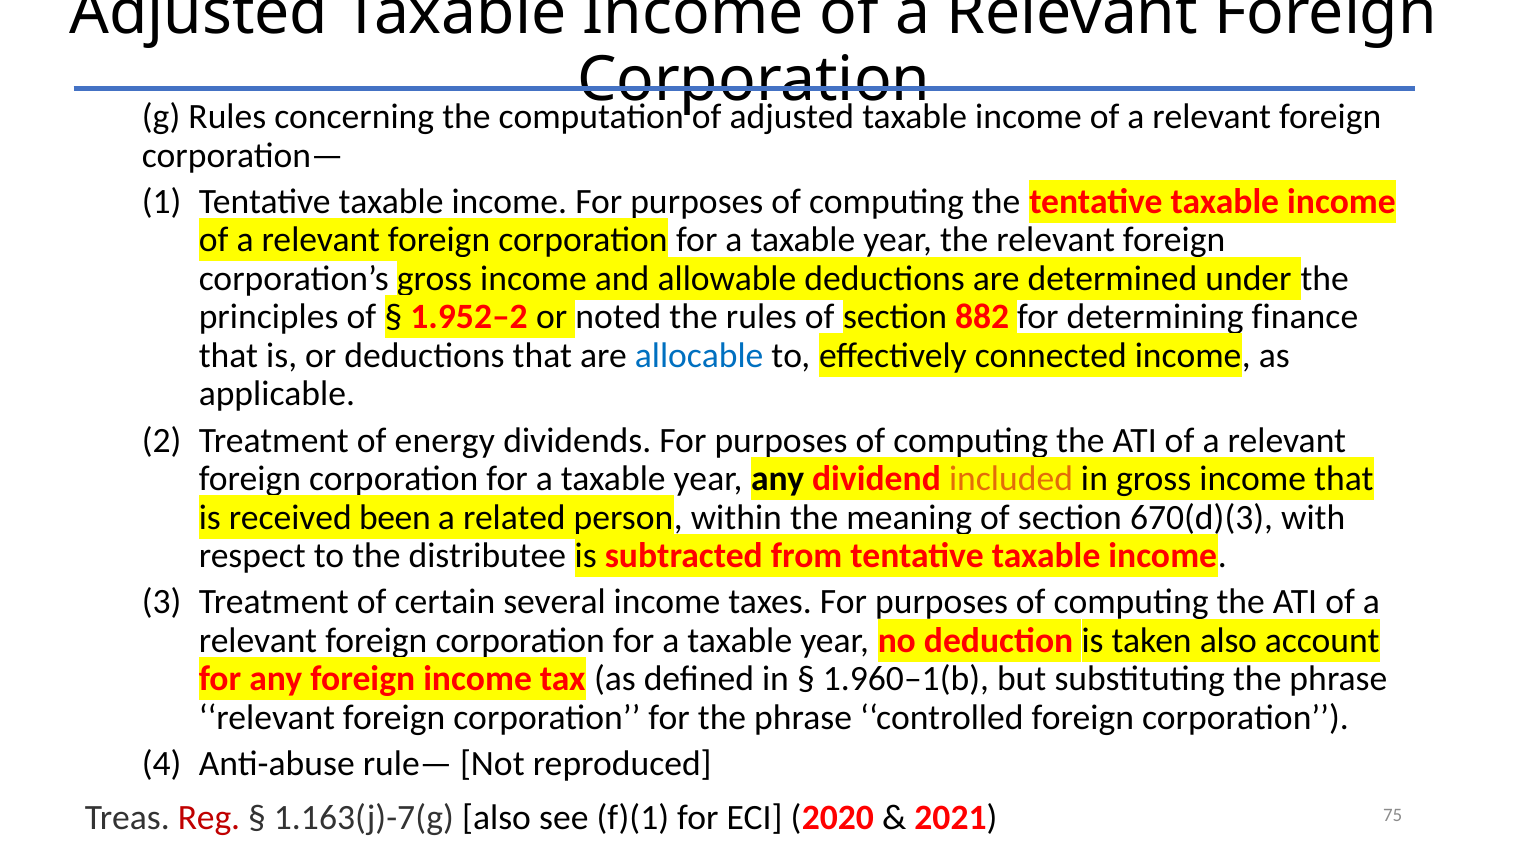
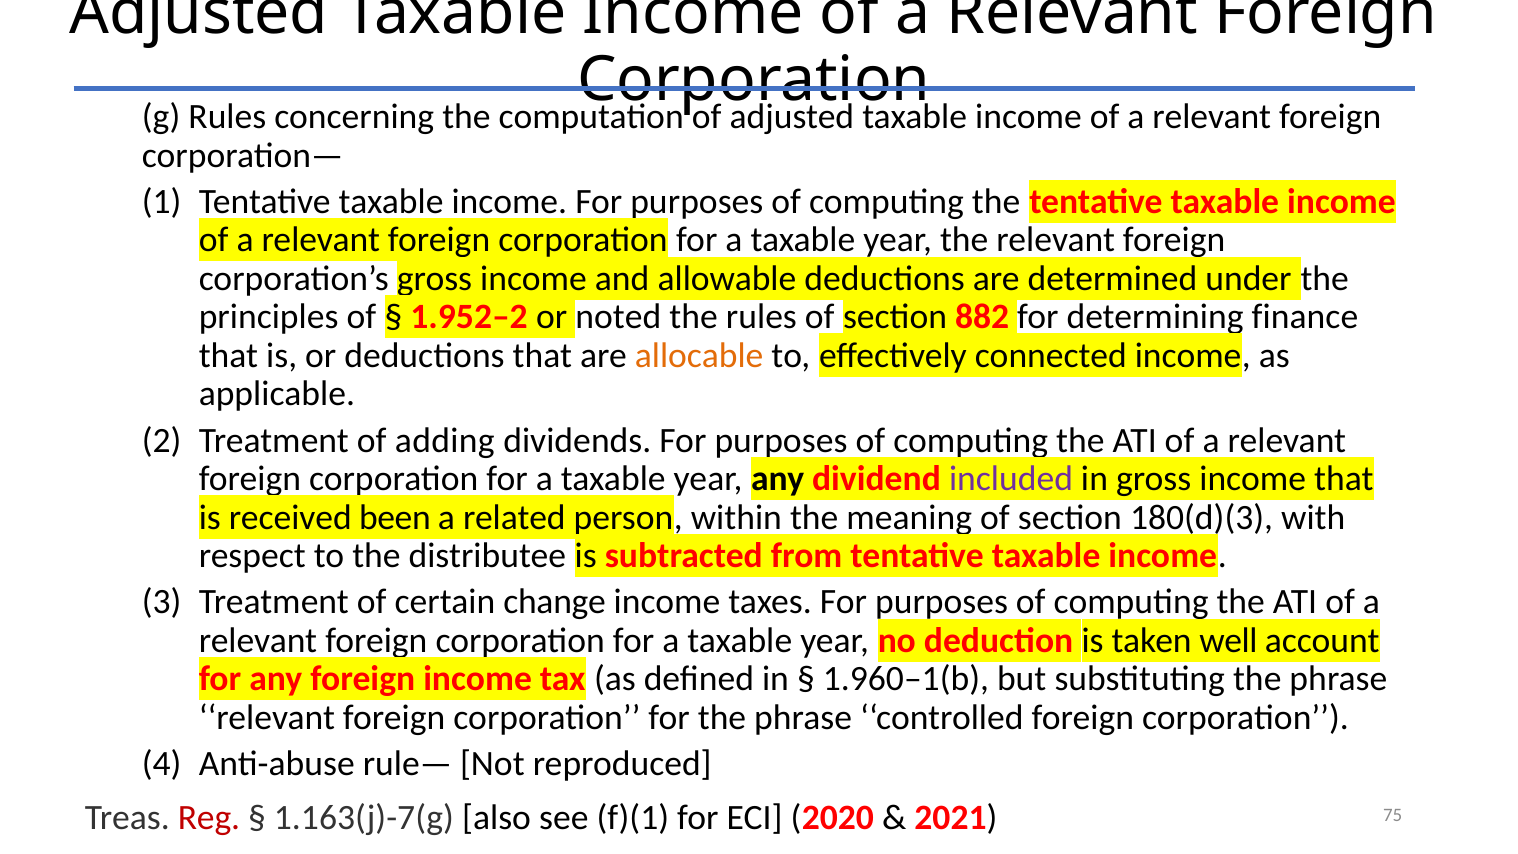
allocable colour: blue -> orange (699, 356)
energy: energy -> adding (445, 440)
included colour: orange -> purple (1011, 479)
670(d)(3: 670(d)(3 -> 180(d)(3 (1202, 517)
several: several -> change (555, 602)
taken also: also -> well (1228, 641)
